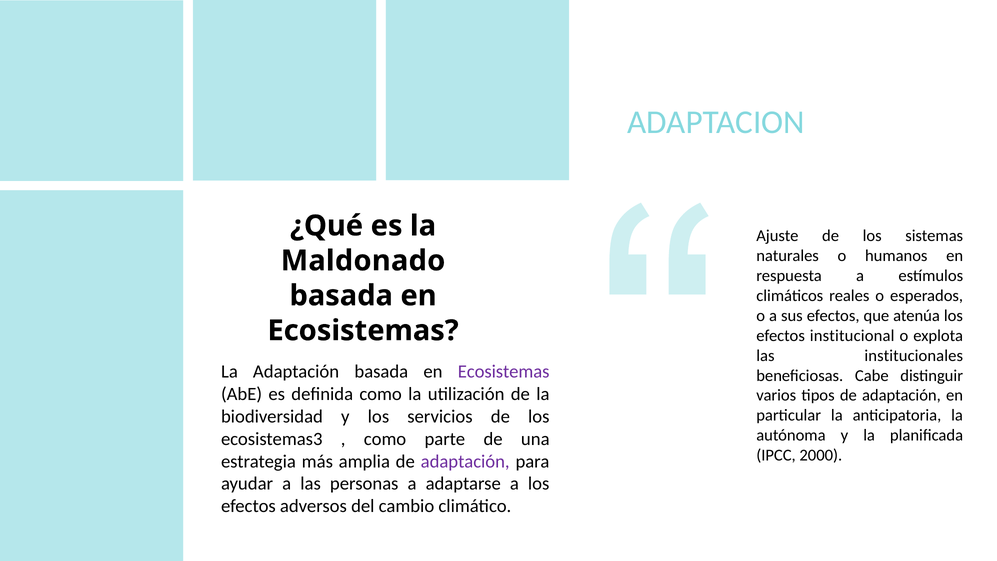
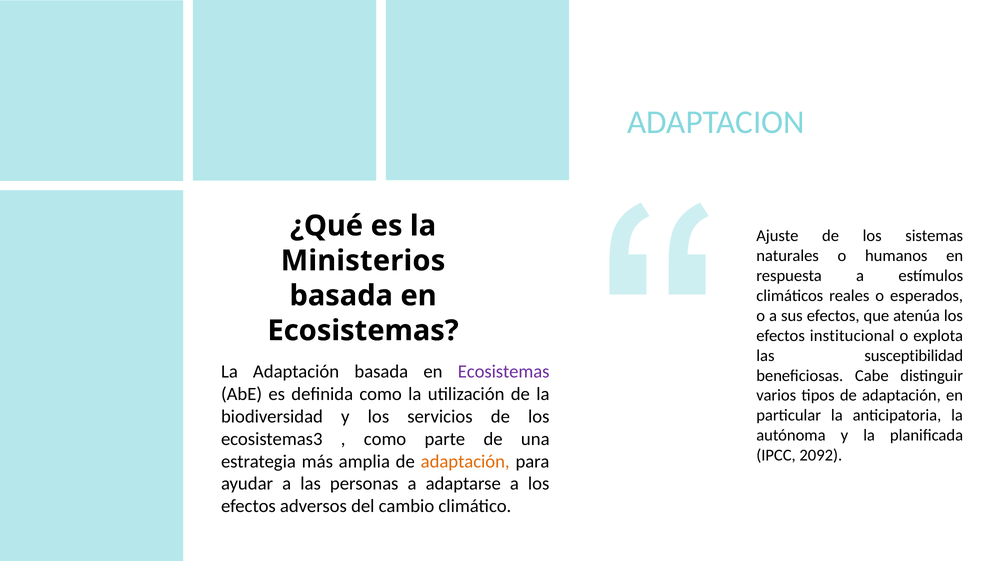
Maldonado: Maldonado -> Ministerios (363, 261)
institucionales: institucionales -> susceptibilidad (914, 355)
2000: 2000 -> 2092 (821, 455)
adaptación colour: purple -> orange (465, 461)
